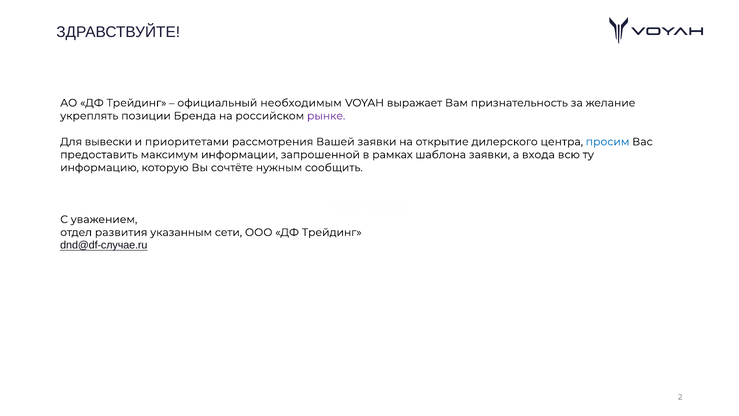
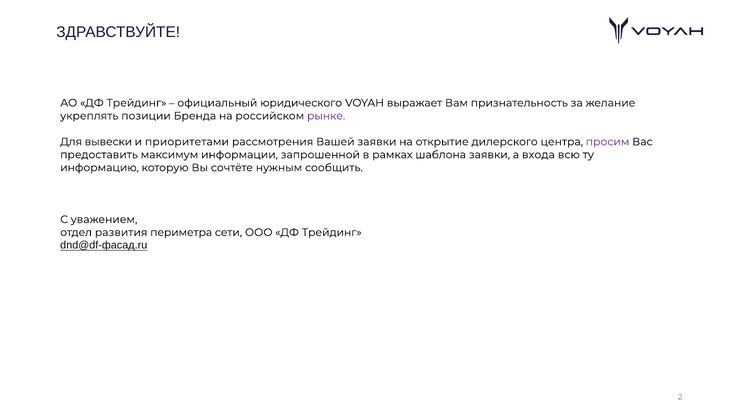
необходимым: необходимым -> юридического (301, 103)
просим colour: blue -> purple (608, 142)
указанным: указанным -> периметра (181, 232)
dnd@df-случае.ru: dnd@df-случае.ru -> dnd@df-фасад.ru (104, 245)
